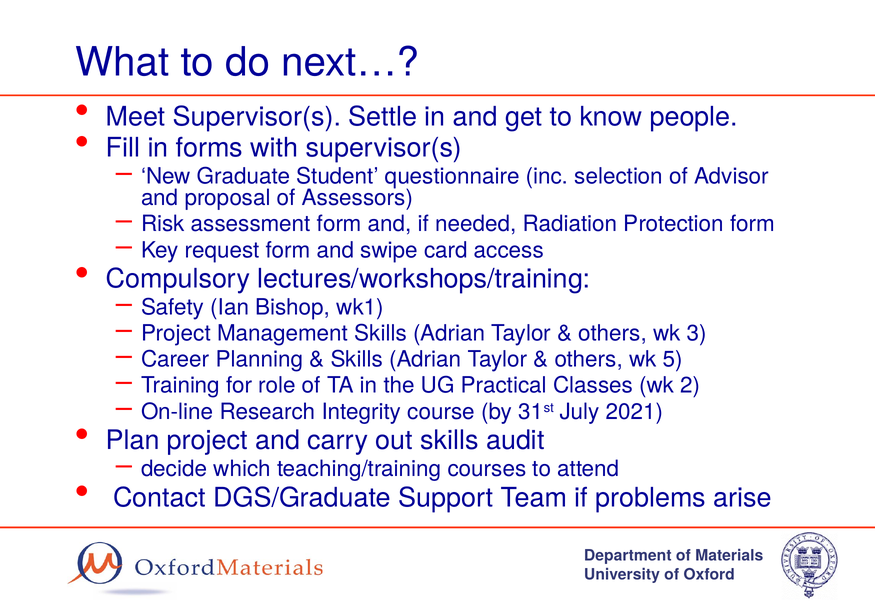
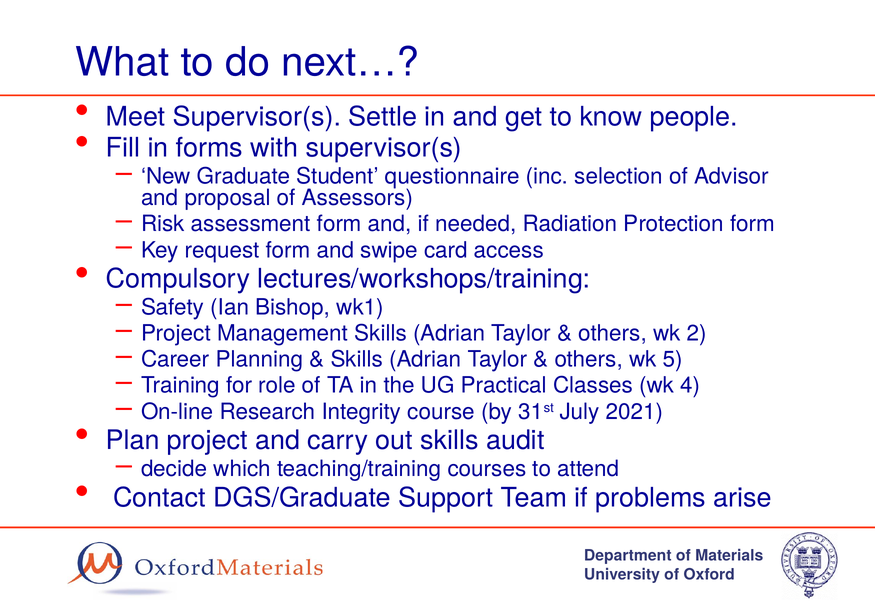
3: 3 -> 2 (697, 333)
2: 2 -> 4 (690, 385)
